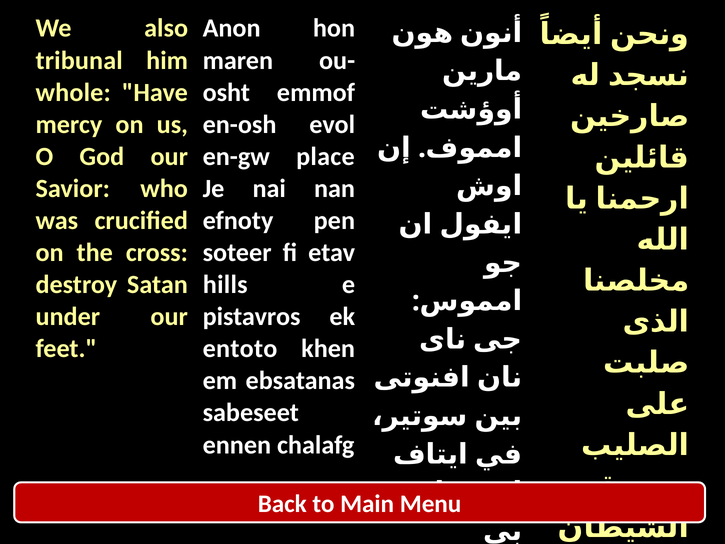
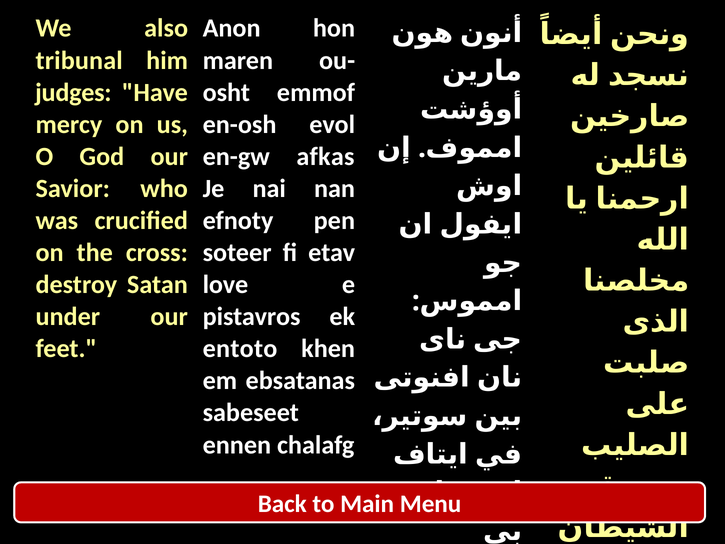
whole: whole -> judges (73, 92)
place: place -> afkas (325, 156)
hills: hills -> love (225, 285)
